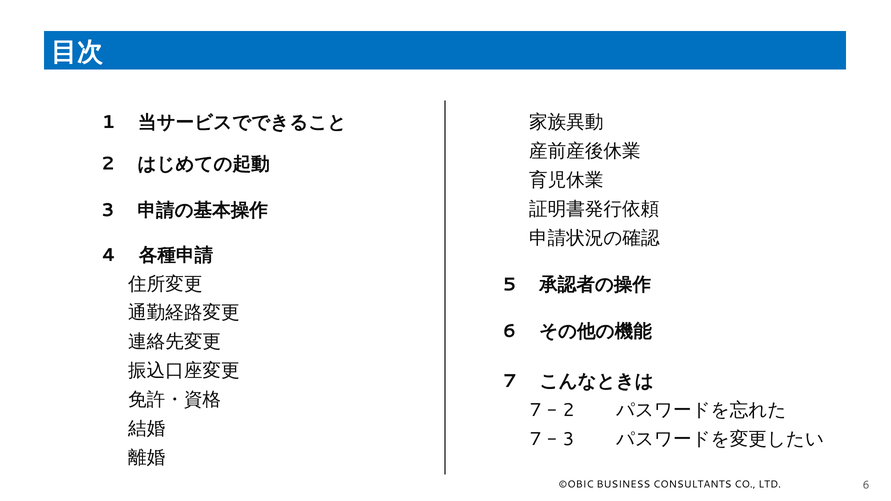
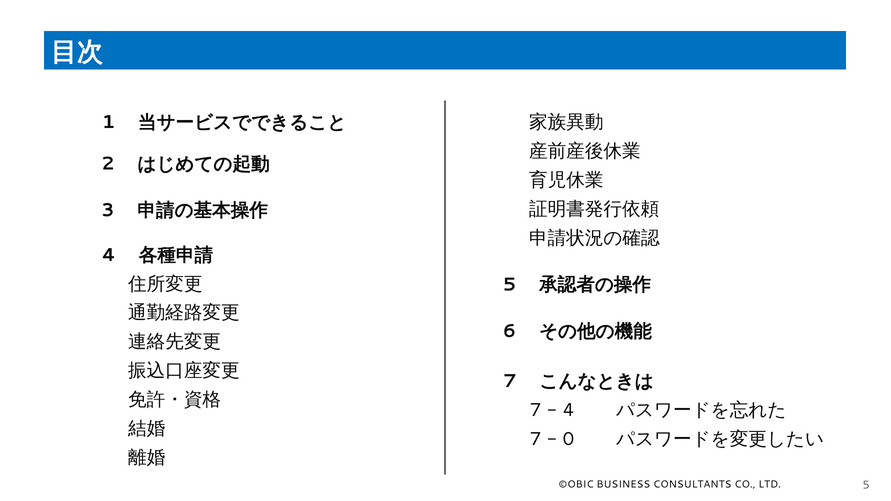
2: 2 -> 4 (568, 410)
3: 3 -> 0 (568, 439)
LTD 6: 6 -> 5 (866, 485)
